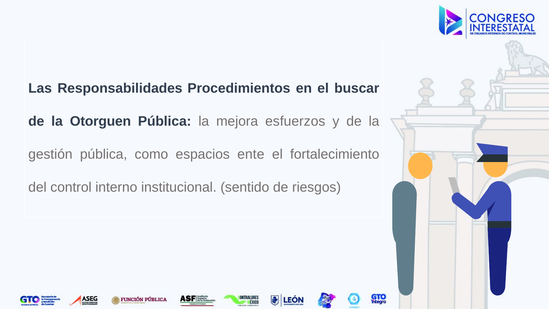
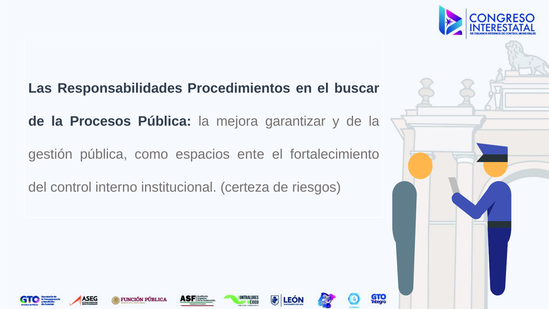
Otorguen: Otorguen -> Procesos (100, 121)
esfuerzos: esfuerzos -> garantizar (295, 121)
sentido: sentido -> certeza (245, 187)
